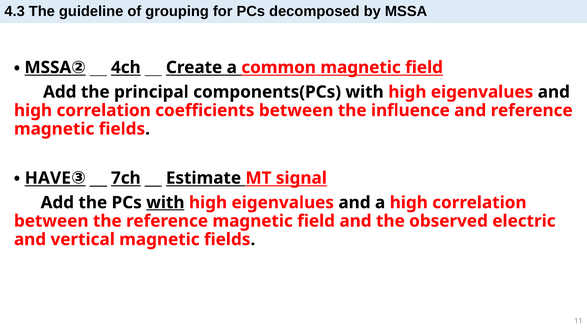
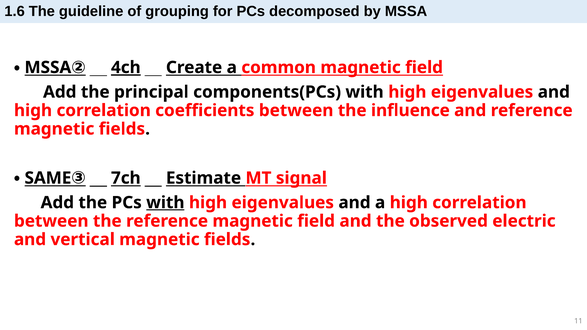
4.3: 4.3 -> 1.6 (15, 11)
4ch underline: none -> present (126, 67)
HAVE: HAVE -> SAME (48, 178)
